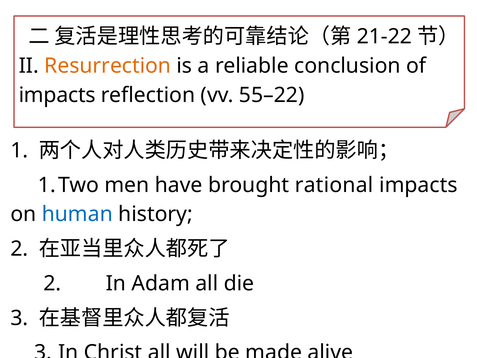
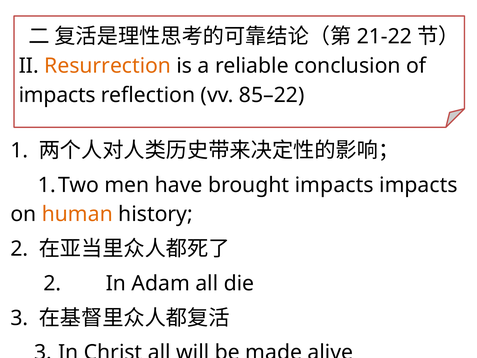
55–22: 55–22 -> 85–22 (272, 95)
brought rational: rational -> impacts (334, 185)
human colour: blue -> orange (77, 214)
